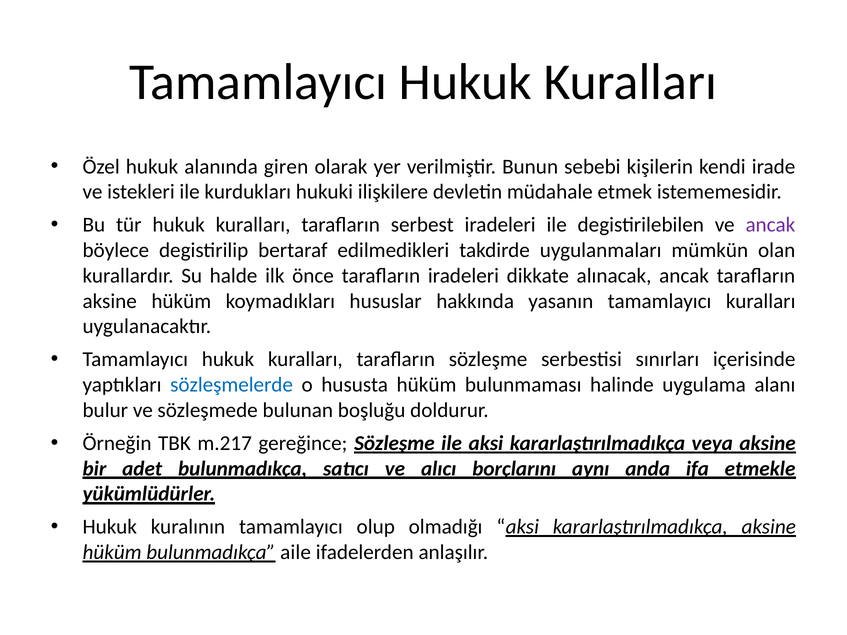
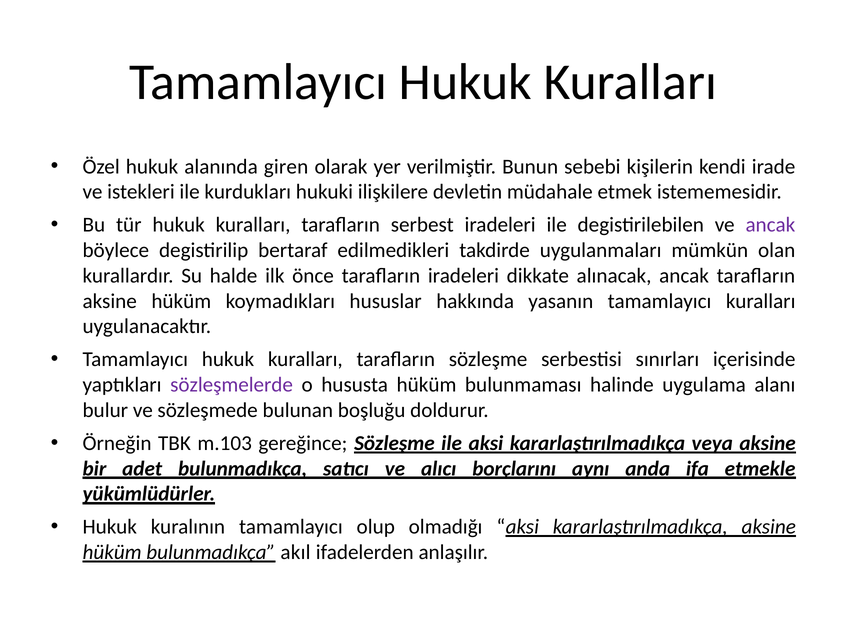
sözleşmelerde colour: blue -> purple (232, 385)
m.217: m.217 -> m.103 (225, 443)
aile: aile -> akıl (296, 553)
